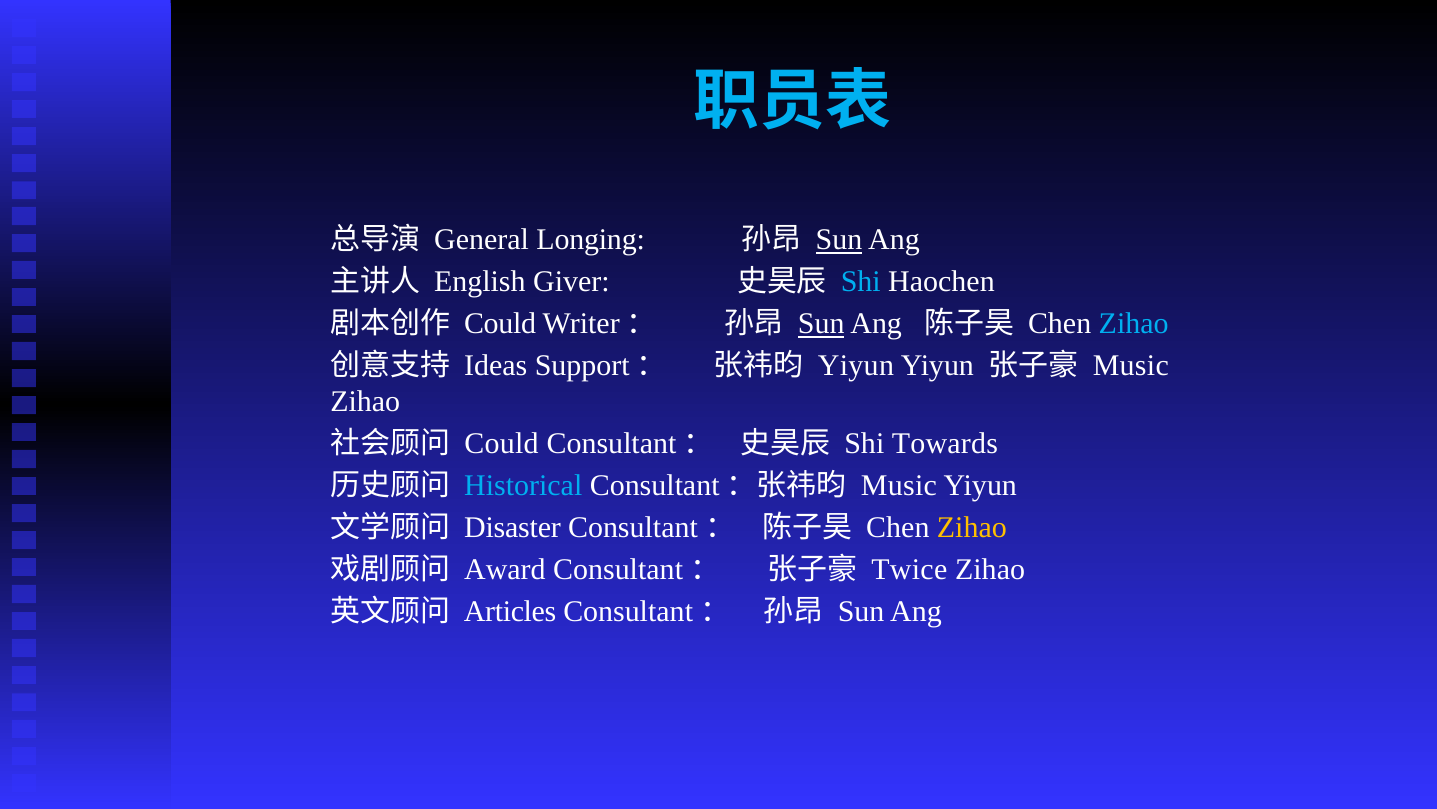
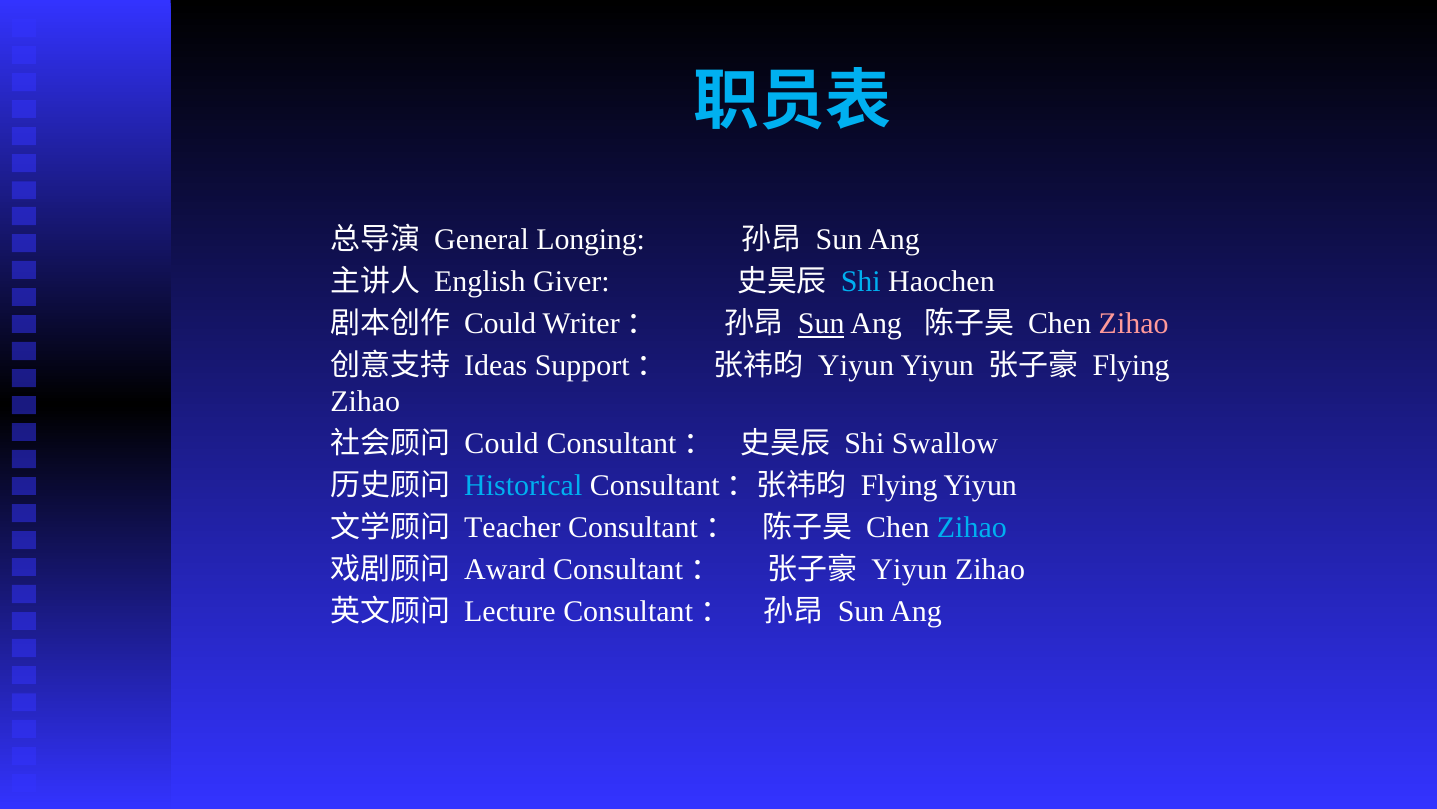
Sun underline: present -> none (839, 240)
Zihao colour: light blue -> pink (1134, 323)
Music: Music -> Flying (1131, 365)
Towards: Towards -> Swallow (945, 443)
Music: Music -> Flying (899, 485)
Disaster: Disaster -> Teacher (512, 527)
Zihao colour: yellow -> light blue (972, 527)
Twice: Twice -> Yiyun (909, 569)
Articles: Articles -> Lecture (510, 611)
